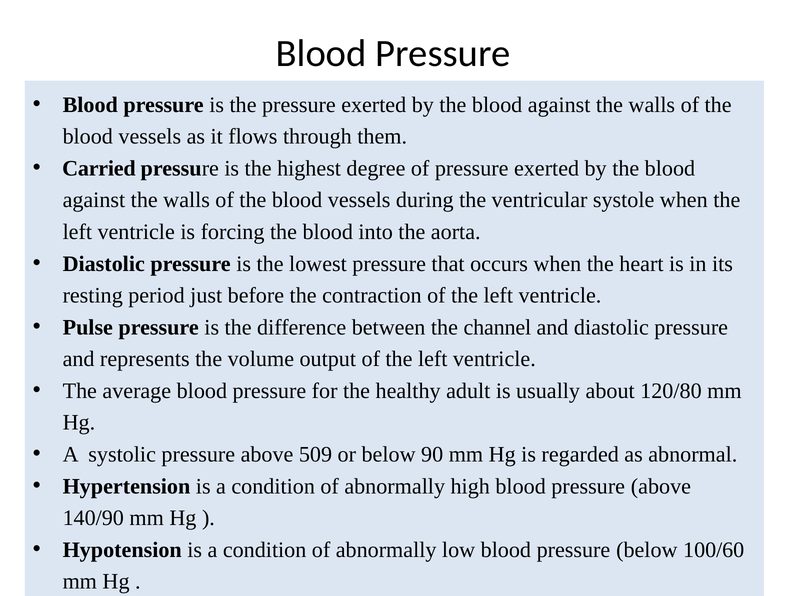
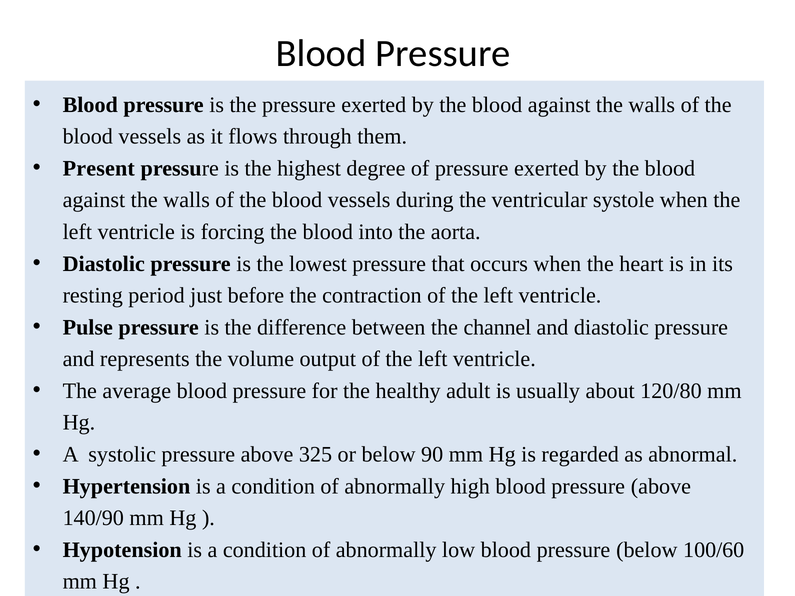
Carried: Carried -> Present (99, 168)
509: 509 -> 325 (315, 455)
